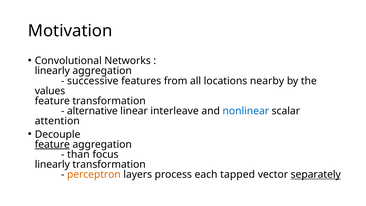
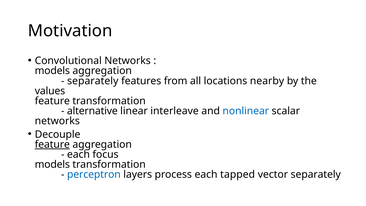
linearly: linearly -> models (52, 71)
successive: successive -> separately (93, 81)
attention: attention -> networks (57, 121)
than: than -> each (78, 154)
linearly: linearly -> models (52, 164)
perceptron colour: orange -> blue (94, 174)
separately underline: present -> none (316, 174)
